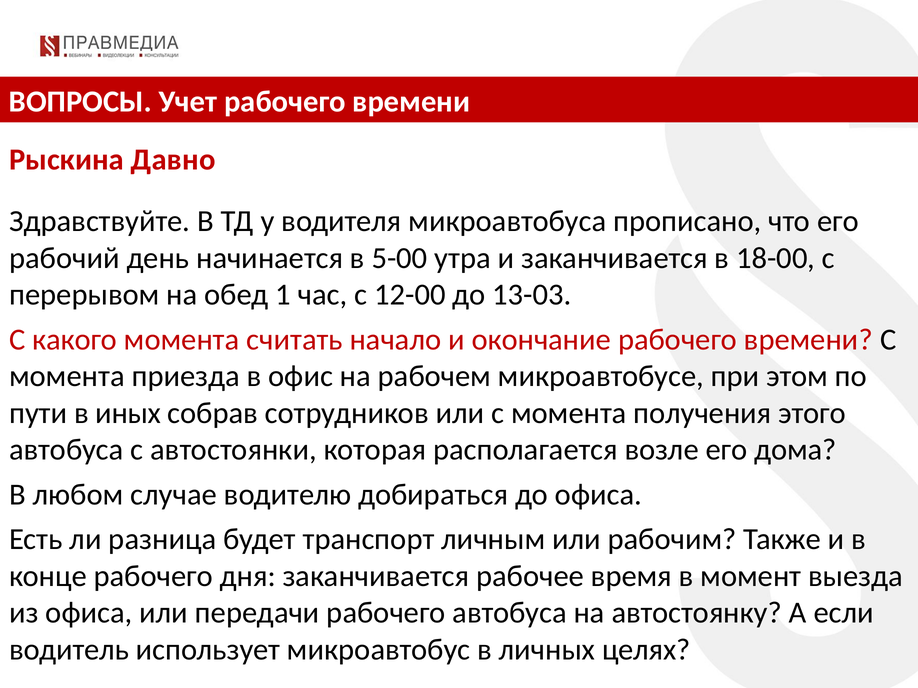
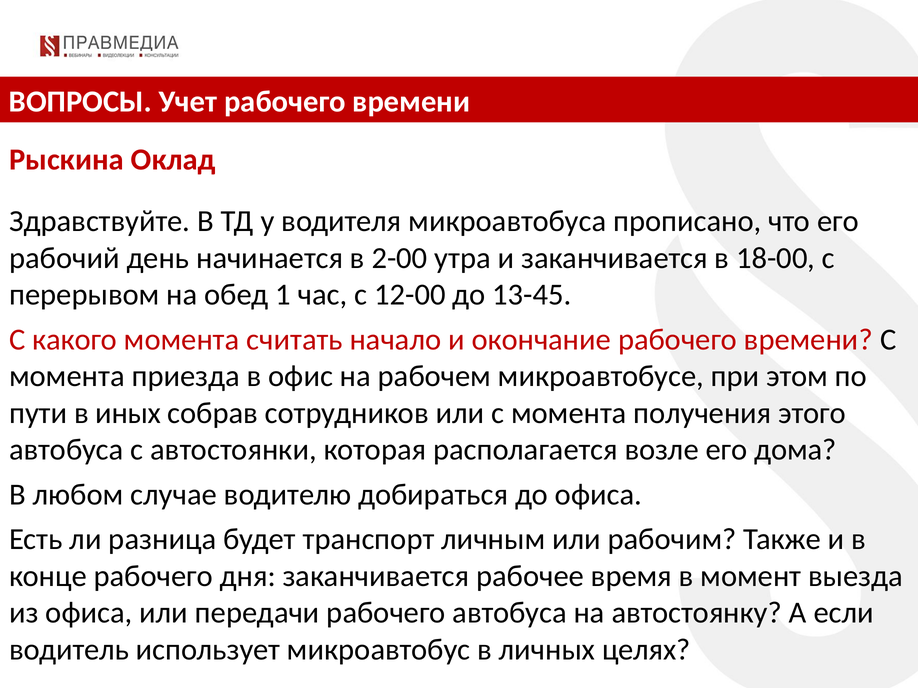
Давно: Давно -> Оклад (173, 160)
5-00: 5-00 -> 2-00 (399, 258)
13-03: 13-03 -> 13-45 (532, 295)
